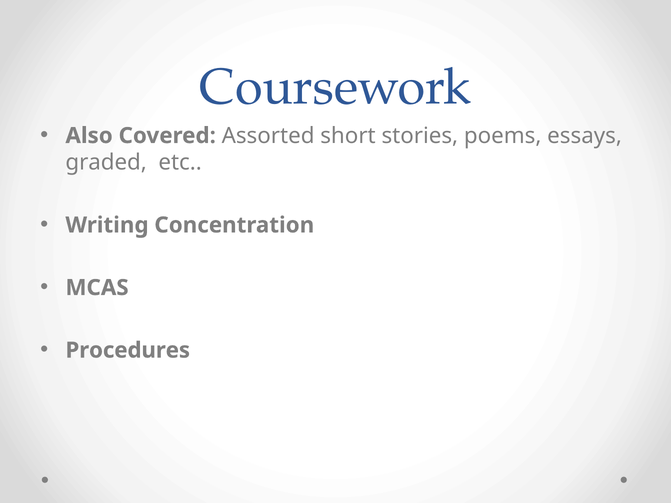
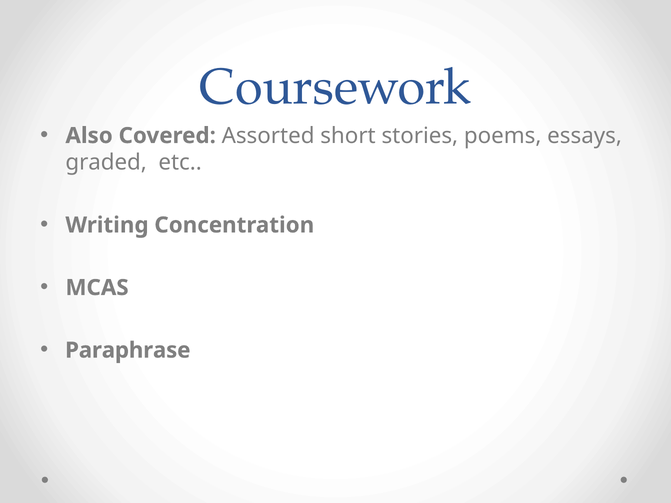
Procedures: Procedures -> Paraphrase (128, 350)
